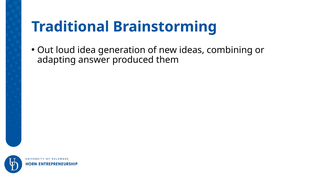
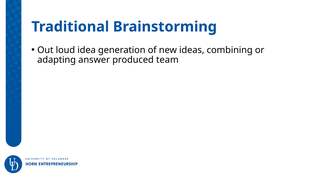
them: them -> team (167, 60)
